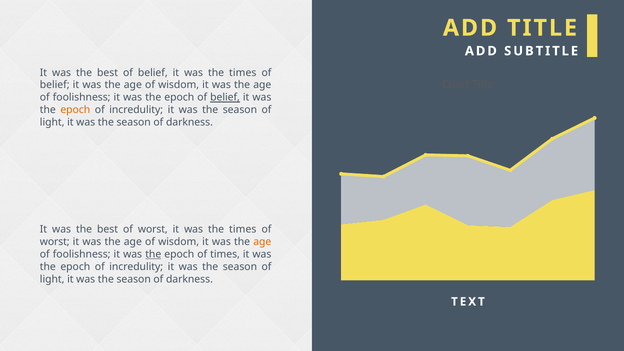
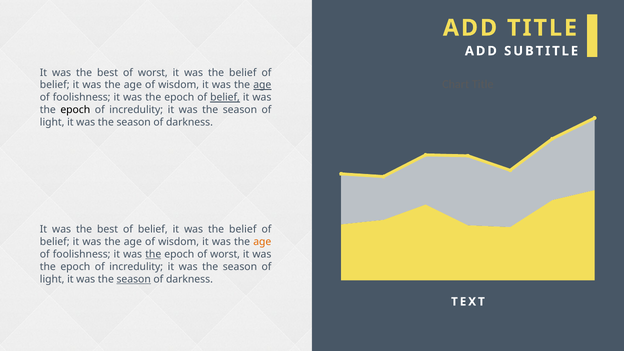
best of belief: belief -> worst (153, 73)
times: times -> belief (243, 73)
age underline: none -> present (262, 85)
epoch colour: orange -> black (75, 110)
best of worst: worst -> belief (153, 229)
times: times -> belief (243, 229)
worst: worst -> belief (55, 242)
epoch of times: times -> worst (225, 254)
season underline: none -> present (134, 279)
